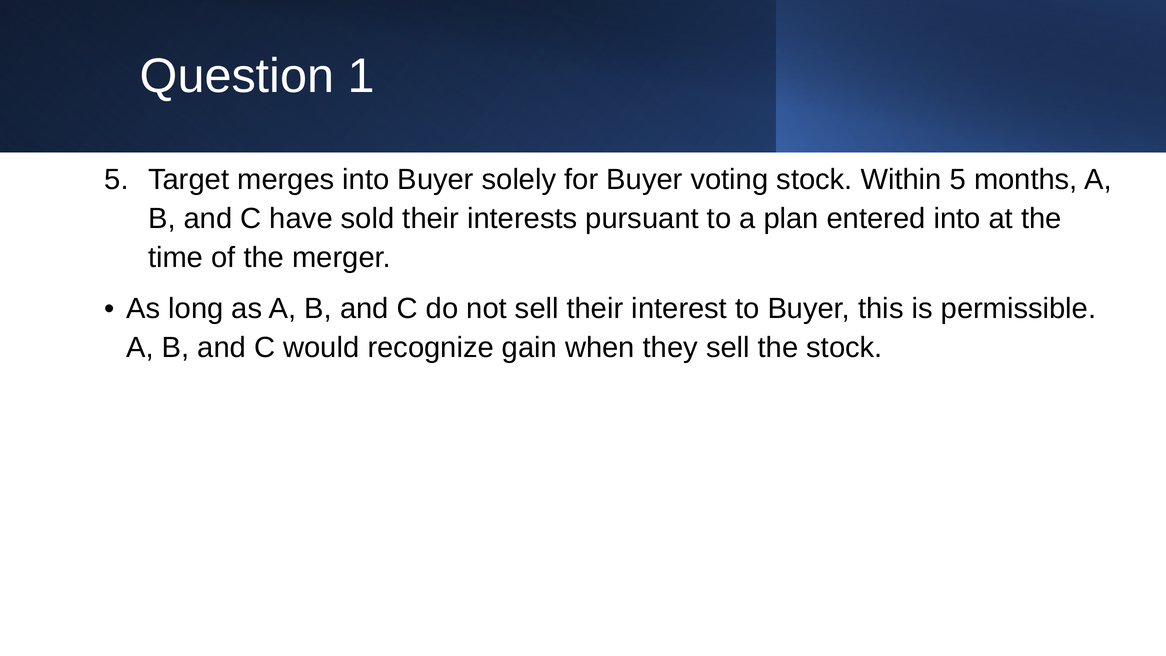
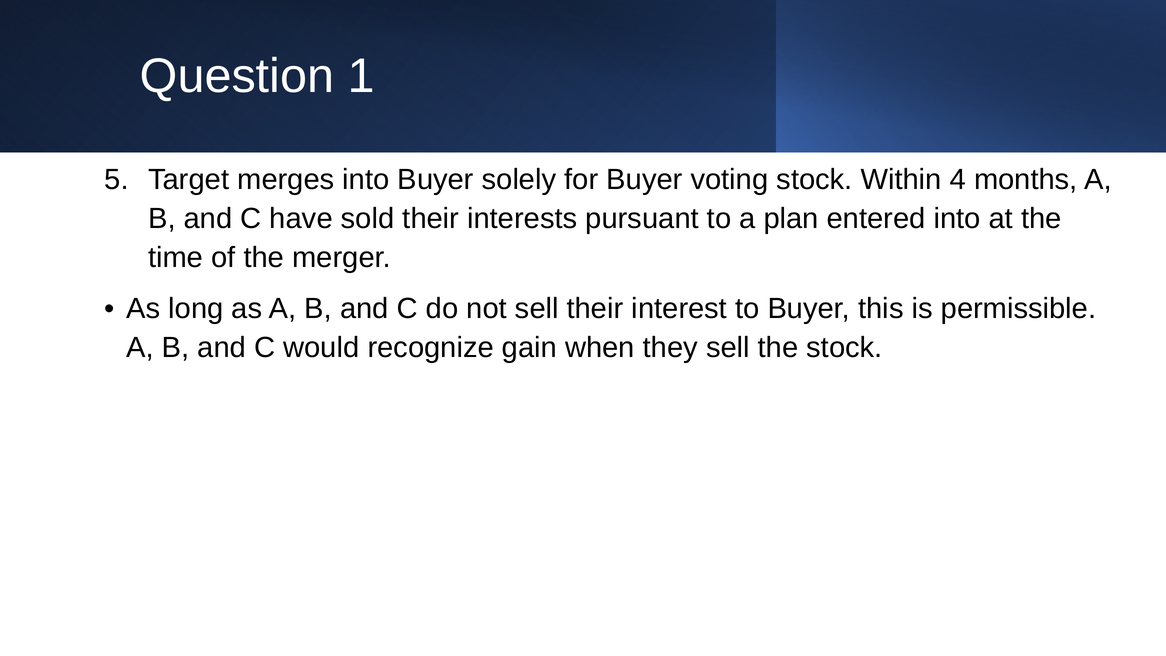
Within 5: 5 -> 4 (958, 180)
